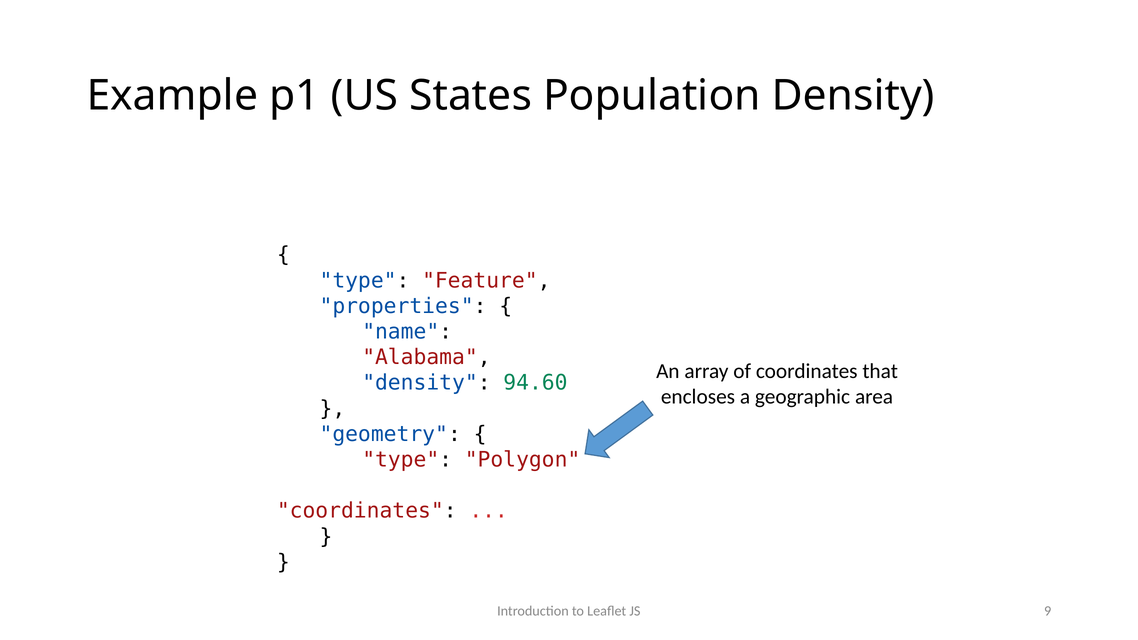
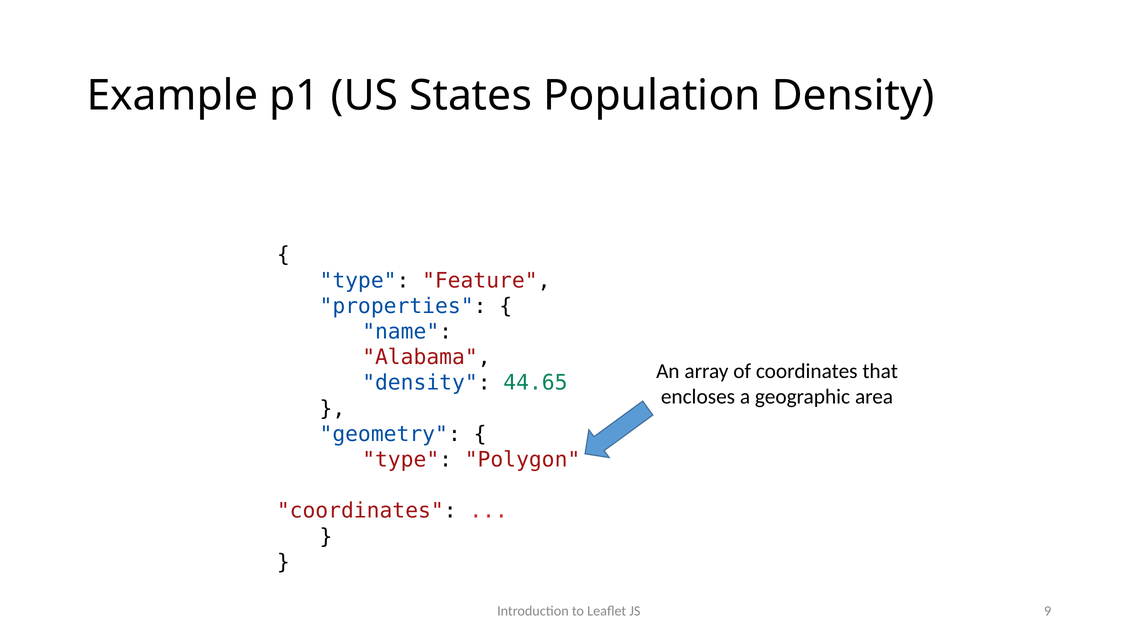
94.60: 94.60 -> 44.65 (535, 383)
